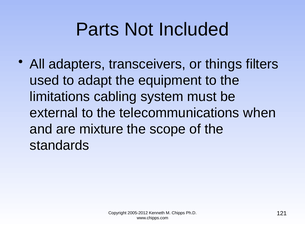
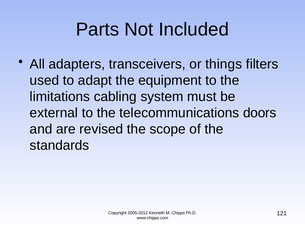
when: when -> doors (260, 113)
mixture: mixture -> revised (101, 129)
